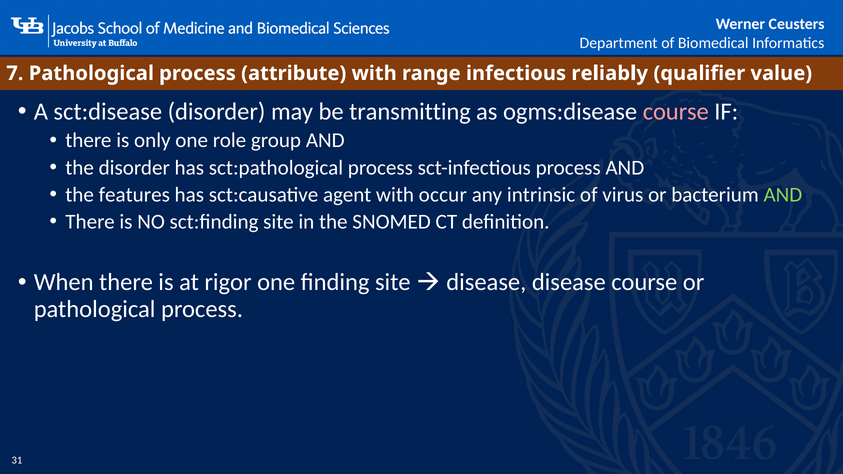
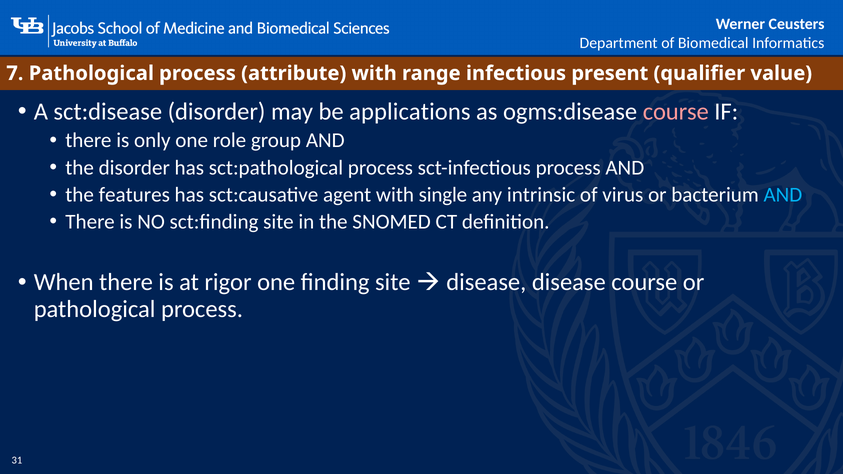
reliably: reliably -> present (610, 73)
transmitting: transmitting -> applications (410, 111)
occur: occur -> single (443, 195)
AND colour: light green -> light blue (783, 195)
